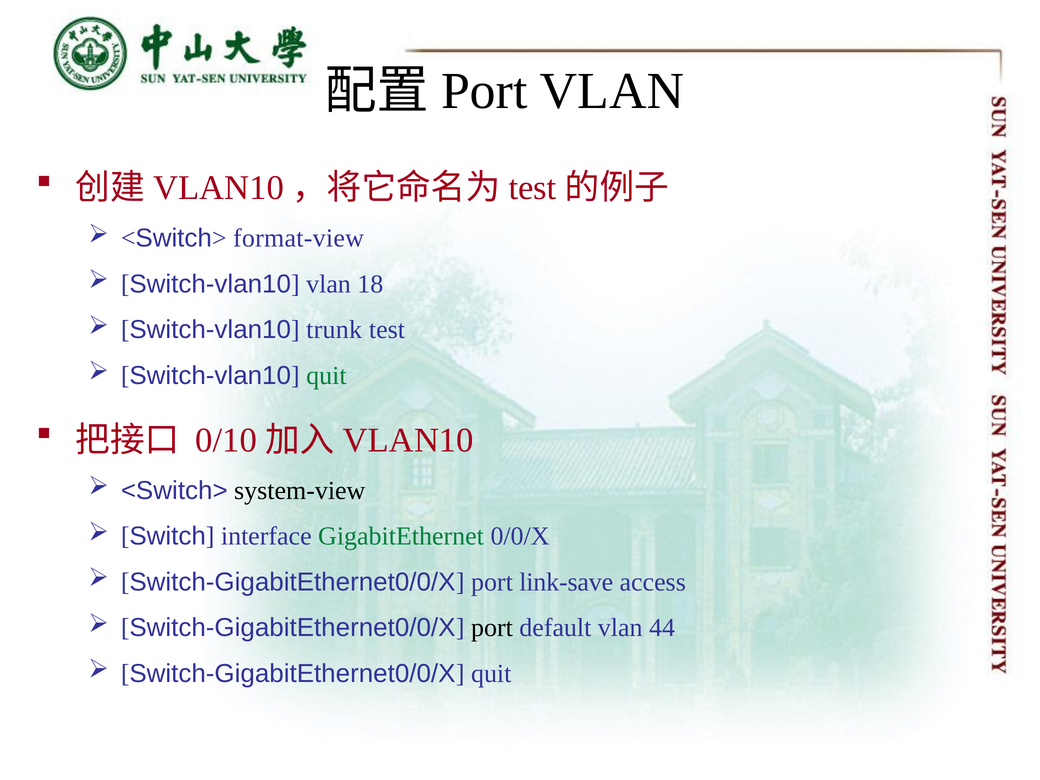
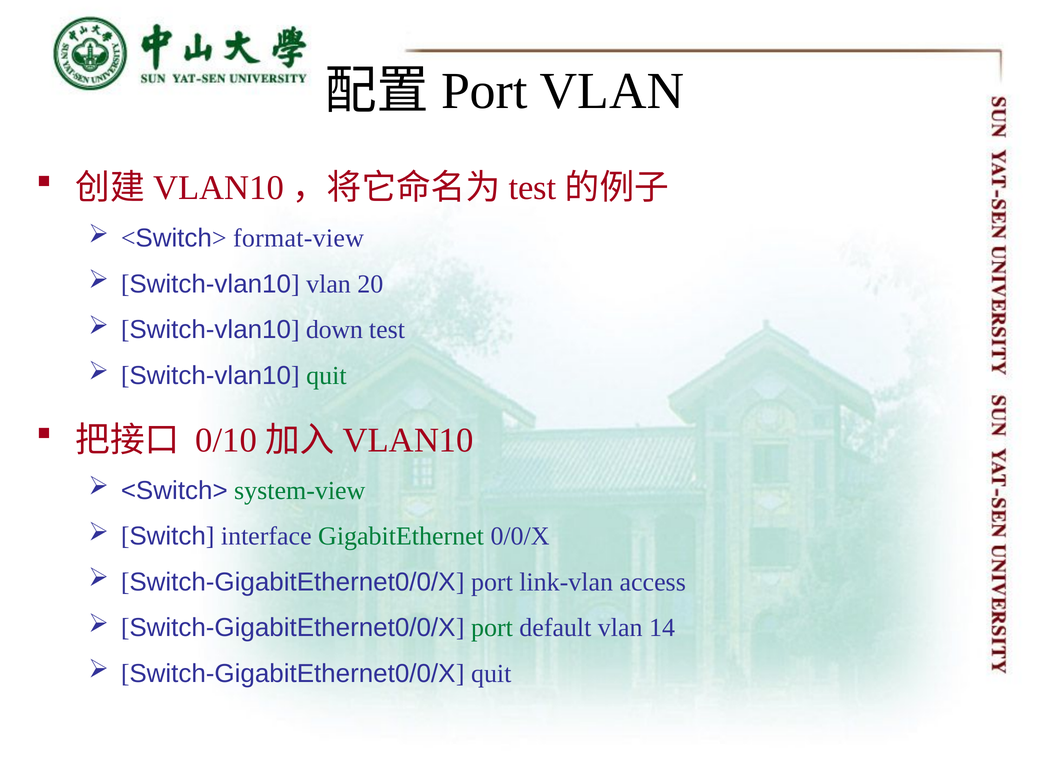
18: 18 -> 20 (370, 284)
trunk: trunk -> down (334, 330)
system-view colour: black -> green (300, 490)
link-save: link-save -> link-vlan (566, 582)
port colour: black -> green (492, 628)
44: 44 -> 14 (662, 628)
